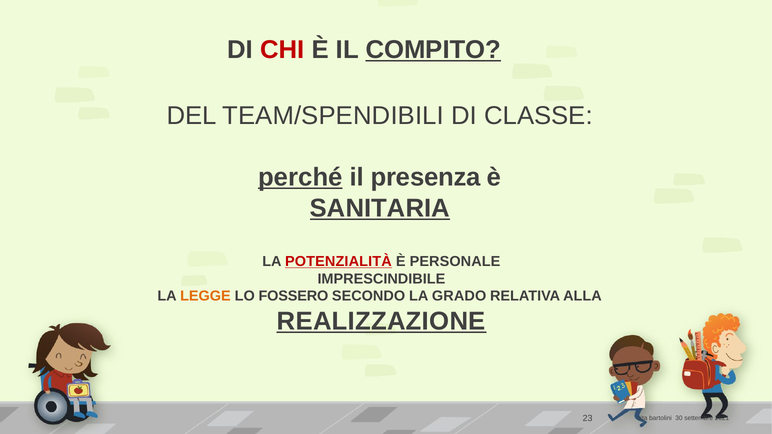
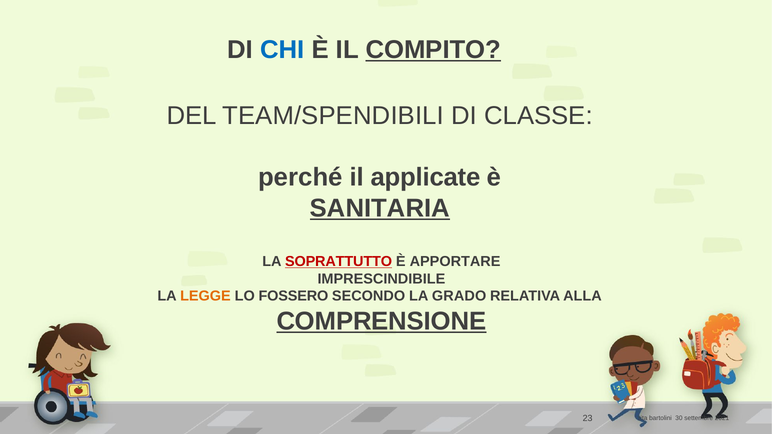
CHI colour: red -> blue (282, 50)
perché underline: present -> none (300, 177)
presenza: presenza -> applicate (426, 177)
POTENZIALITÀ: POTENZIALITÀ -> SOPRATTUTTO (339, 262)
PERSONALE: PERSONALE -> APPORTARE (455, 262)
REALIZZAZIONE: REALIZZAZIONE -> COMPRENSIONE (381, 321)
